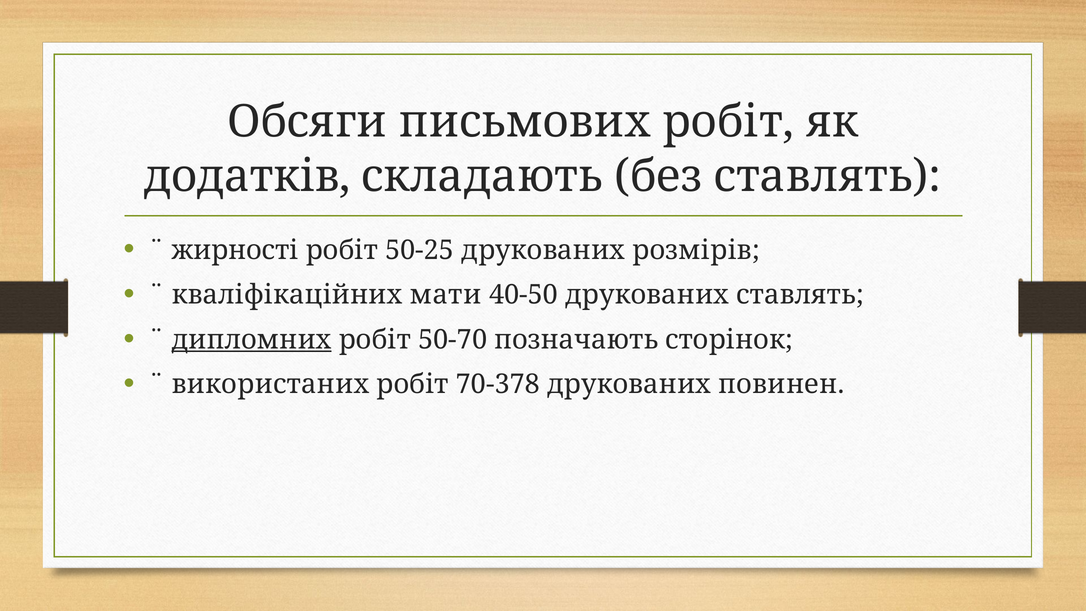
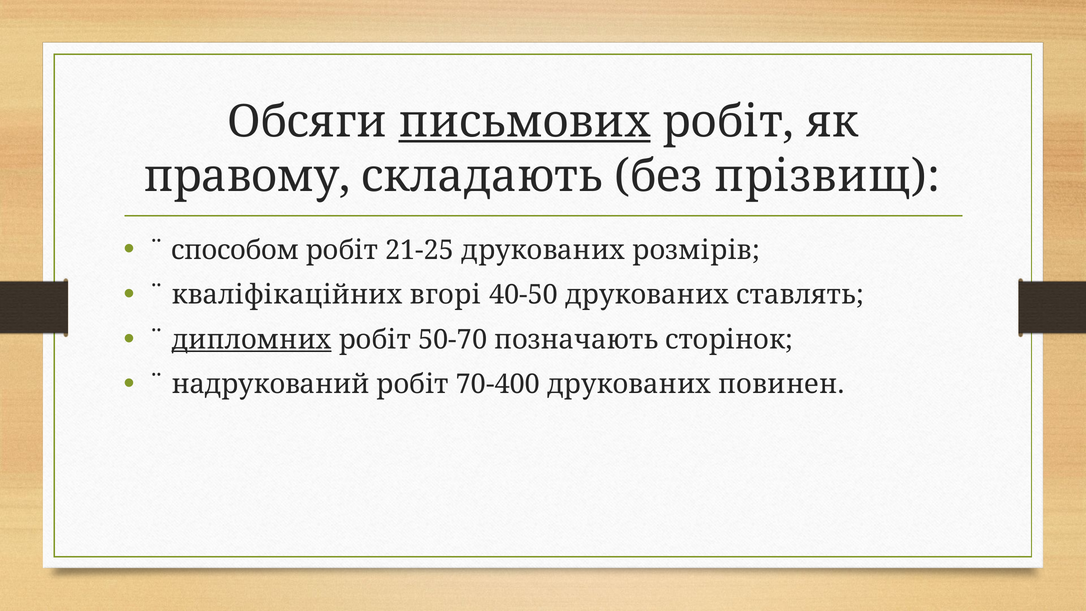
письмових underline: none -> present (525, 122)
додатків: додатків -> правому (247, 176)
без ставлять: ставлять -> прізвищ (827, 176)
жирності: жирності -> способом (235, 250)
50-25: 50-25 -> 21-25 (420, 250)
мати: мати -> вгорі (446, 295)
використаних: використаних -> надрукований (271, 384)
70-378: 70-378 -> 70-400 (498, 384)
